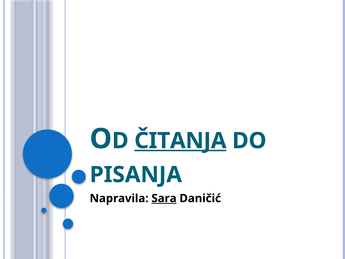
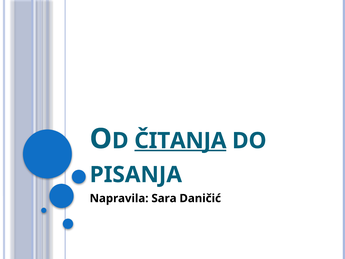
Sara underline: present -> none (164, 198)
